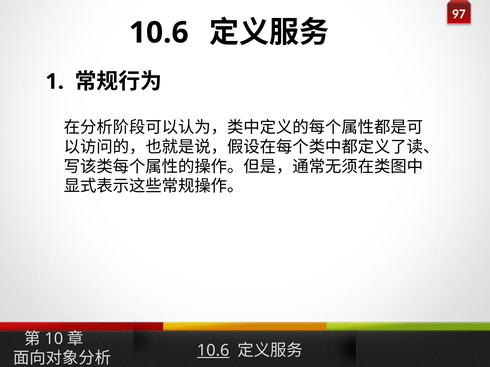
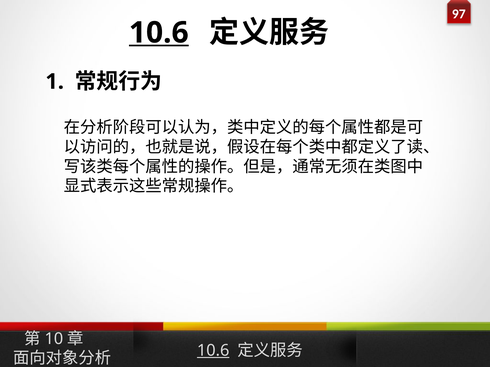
10.6 underline: none -> present (159, 33)
